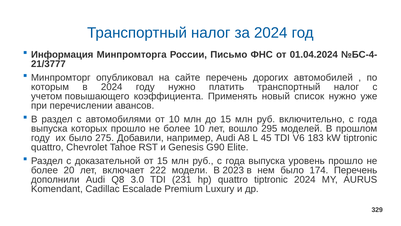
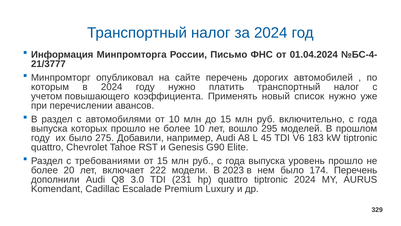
доказательной: доказательной -> требованиями (108, 161)
